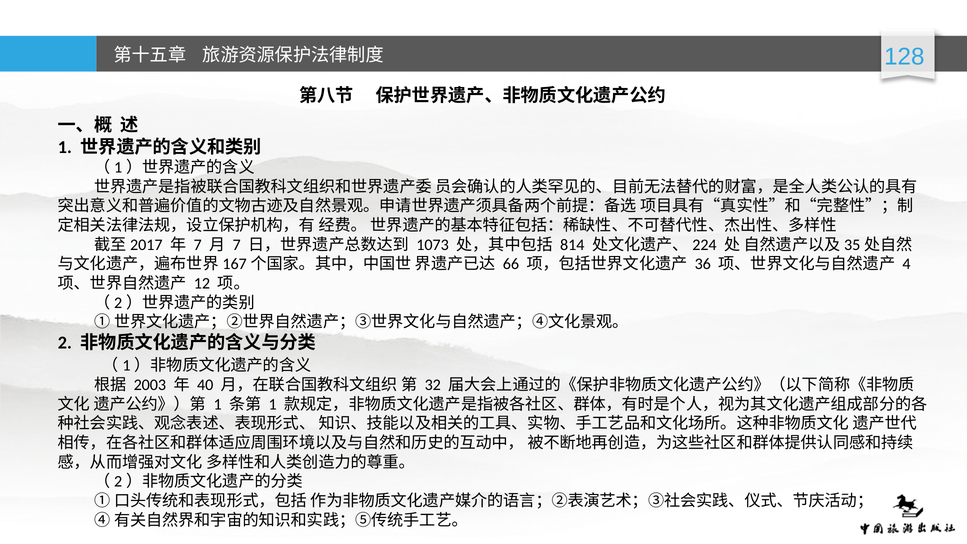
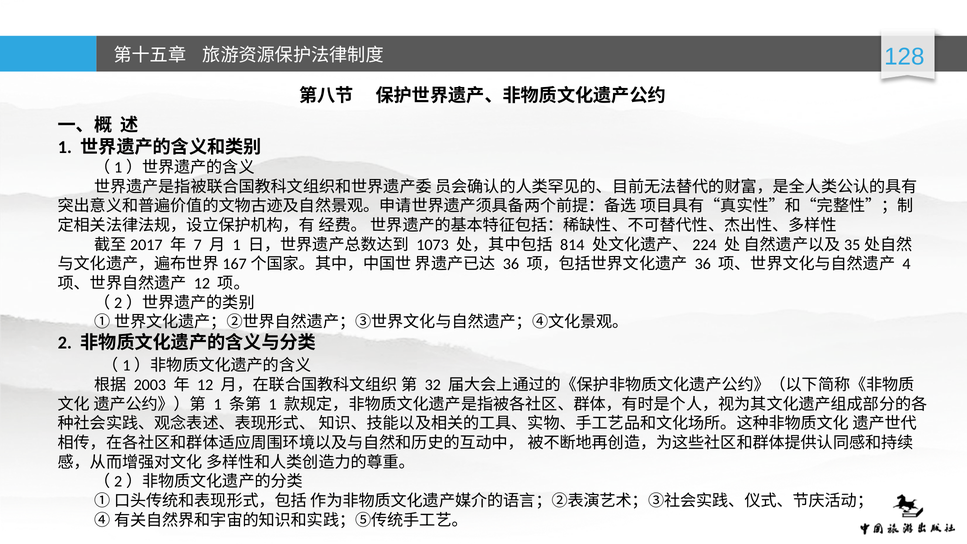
7: 7 -> 1 (237, 245)
66: 66 -> 36 (511, 264)
40: 40 -> 12 (205, 385)
